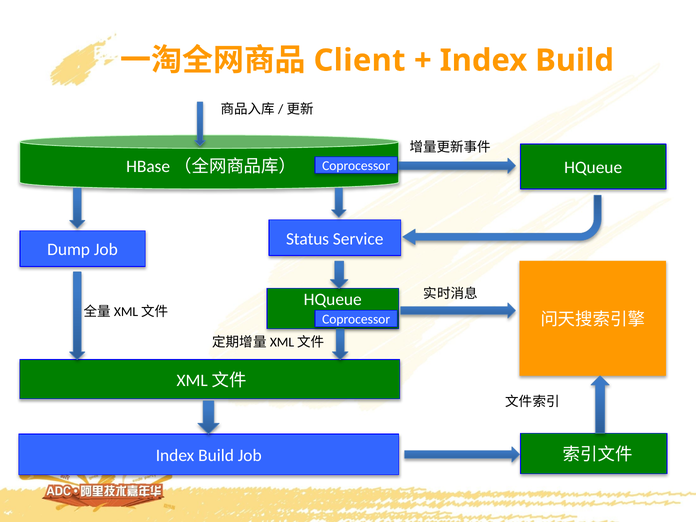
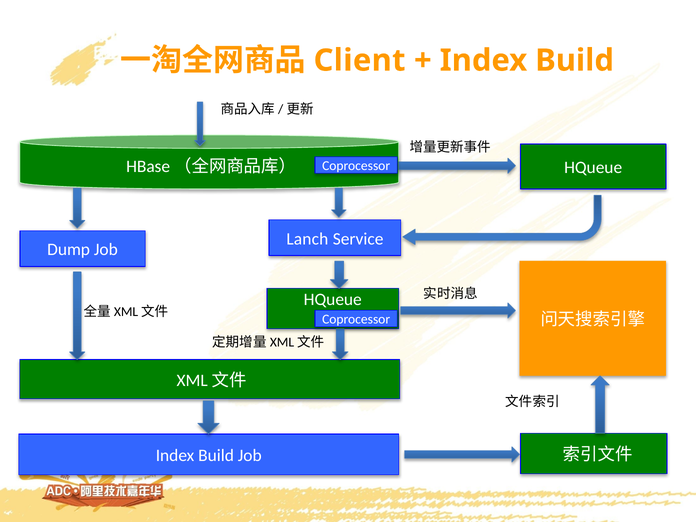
Status: Status -> Lanch (307, 239)
